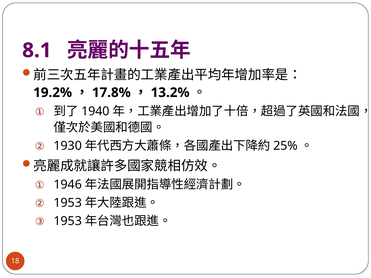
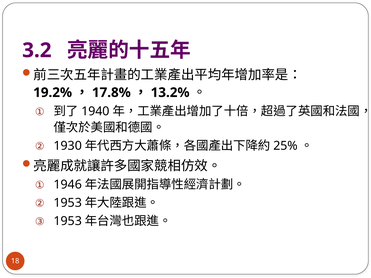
8.1: 8.1 -> 3.2 (37, 50)
